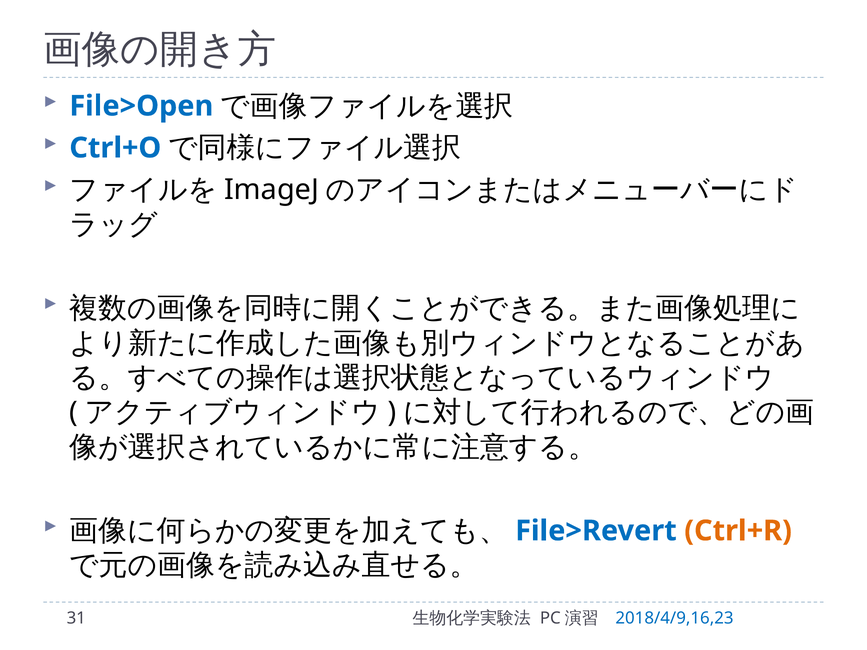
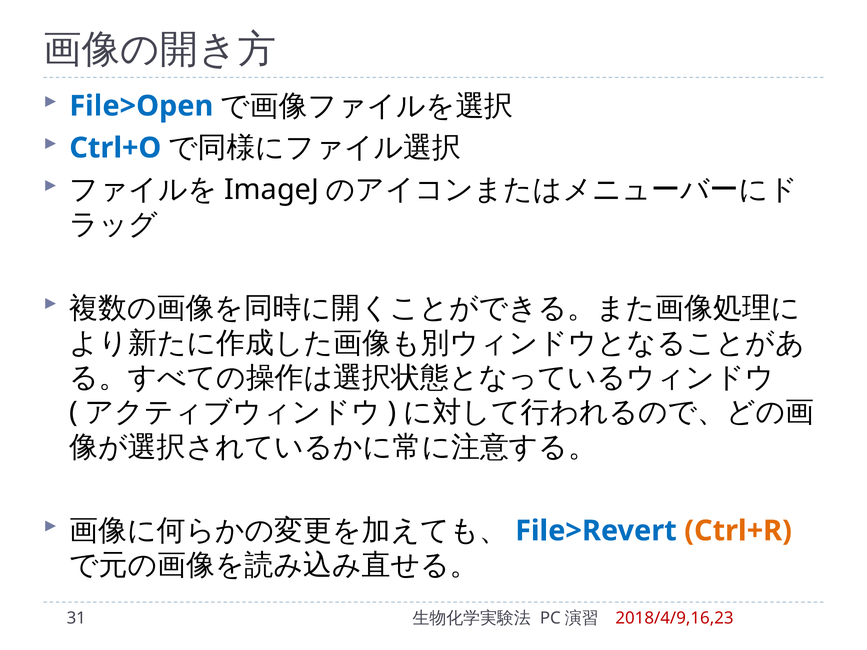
2018/4/9,16,23 colour: blue -> red (675, 618)
